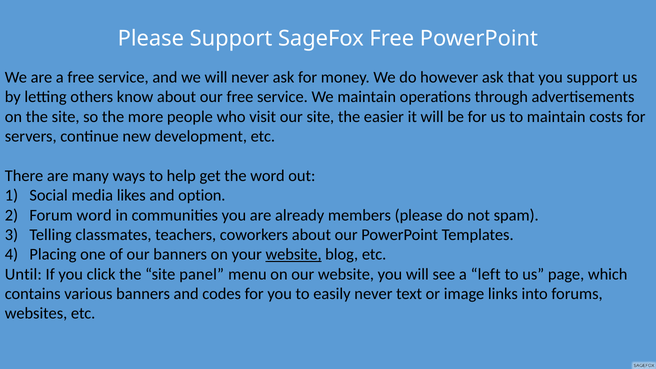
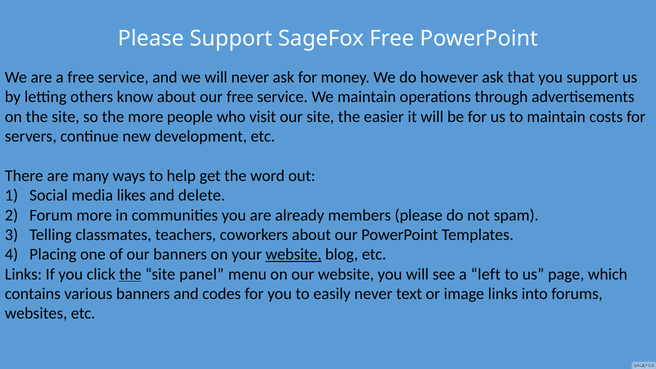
option: option -> delete (202, 195)
Forum word: word -> more (94, 215)
Until: Until -> Links (23, 274)
the underline: none -> present (130, 274)
